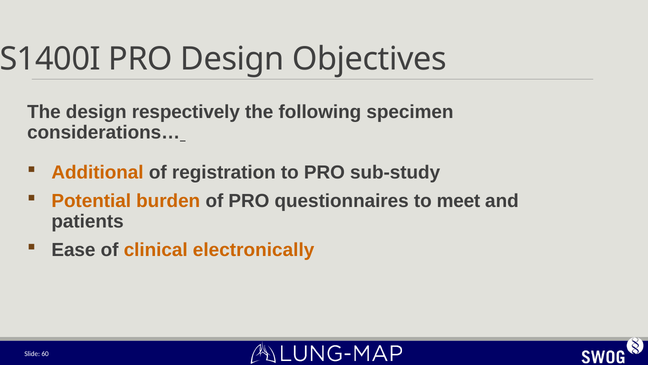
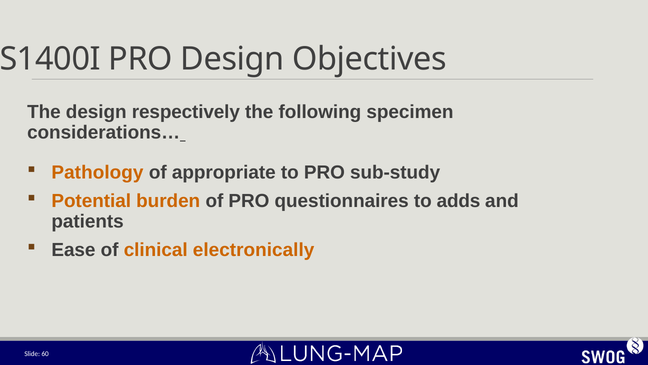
Additional: Additional -> Pathology (97, 172)
registration: registration -> appropriate (224, 172)
meet: meet -> adds (459, 201)
